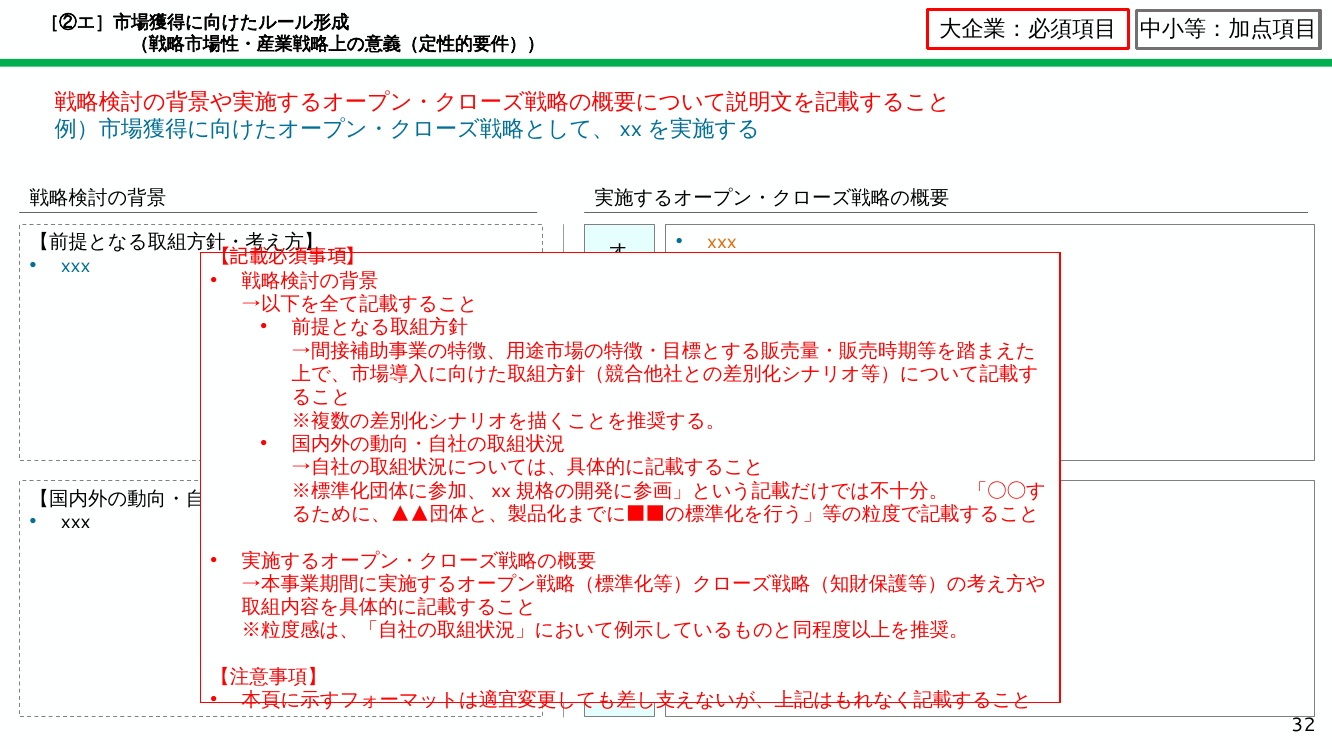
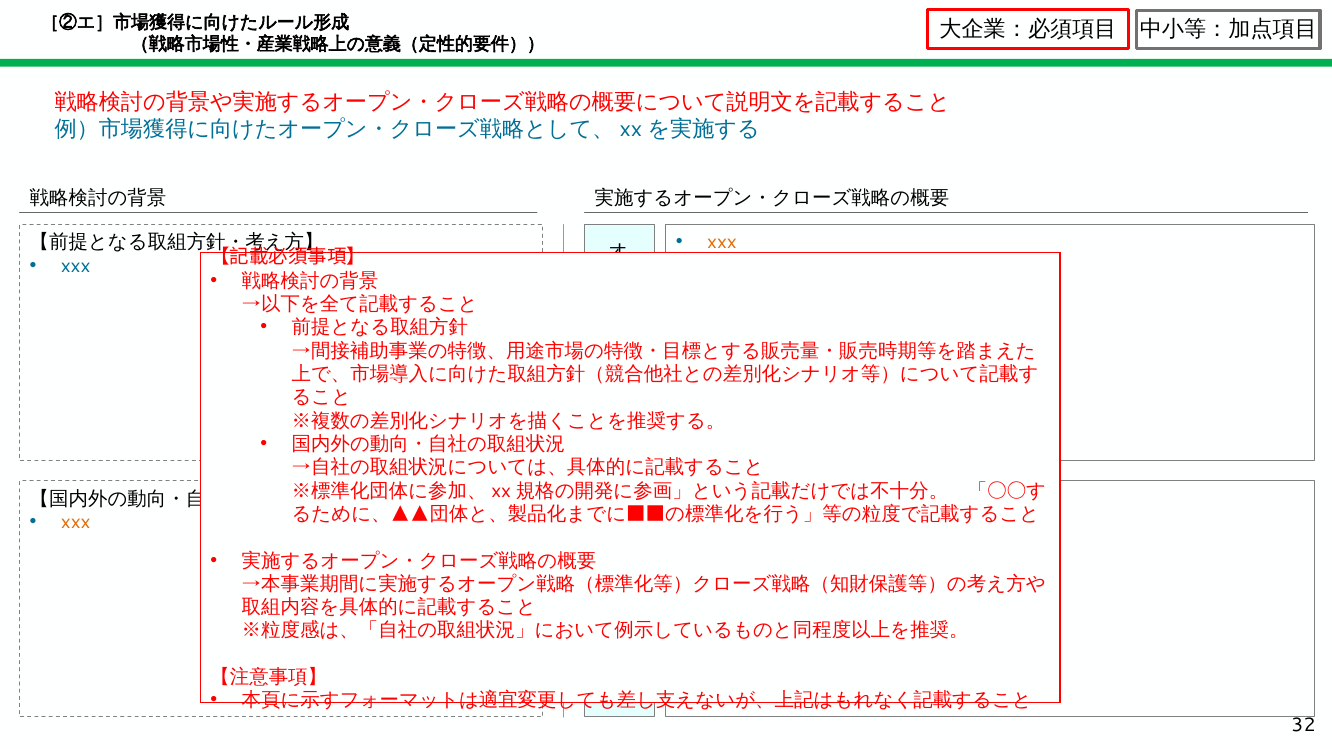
xxx colour: black -> orange (76, 522)
